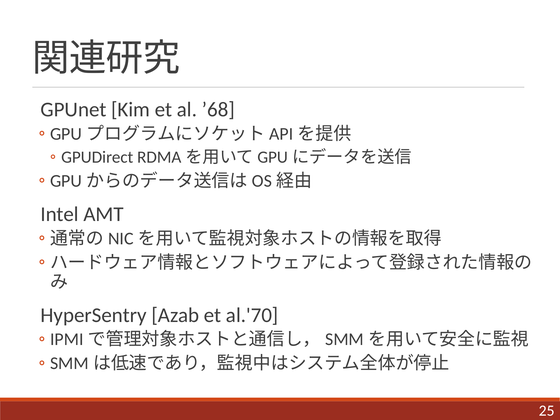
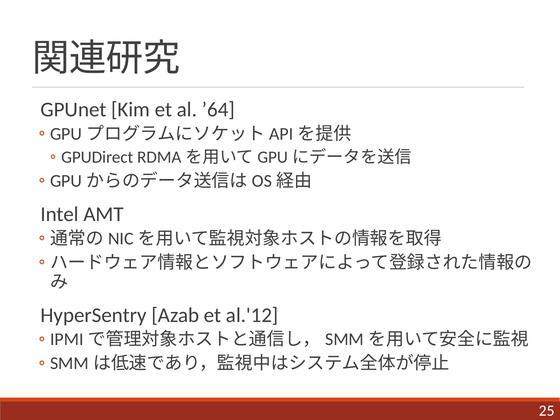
’68: ’68 -> ’64 (218, 110)
al.'70: al.'70 -> al.'12 (252, 315)
